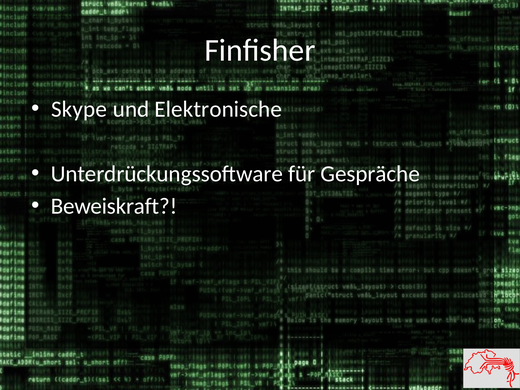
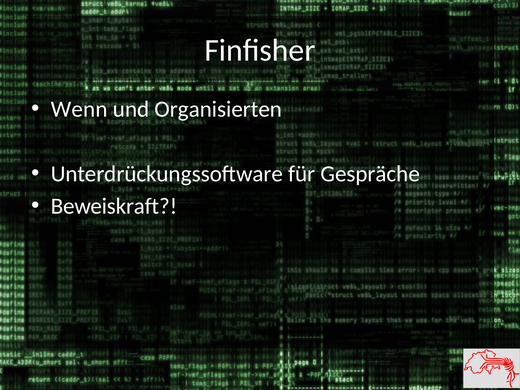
Skype: Skype -> Wenn (79, 109)
Elektronische: Elektronische -> Organisierten (218, 109)
